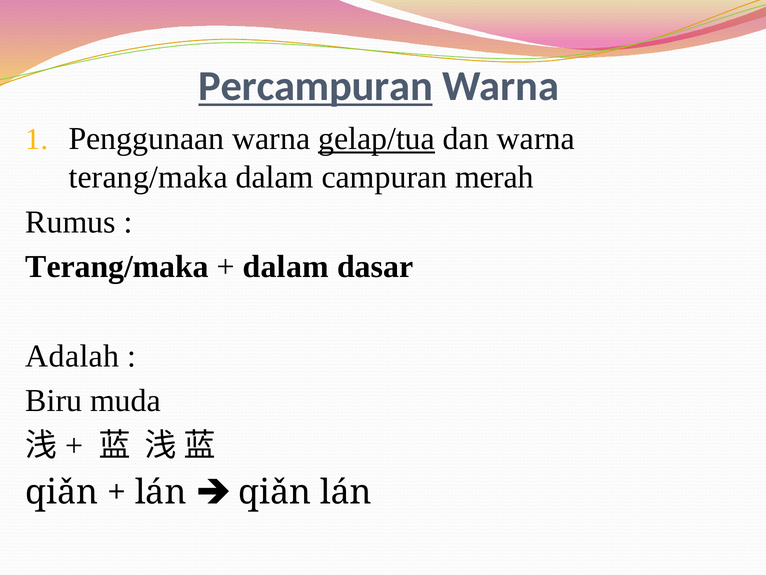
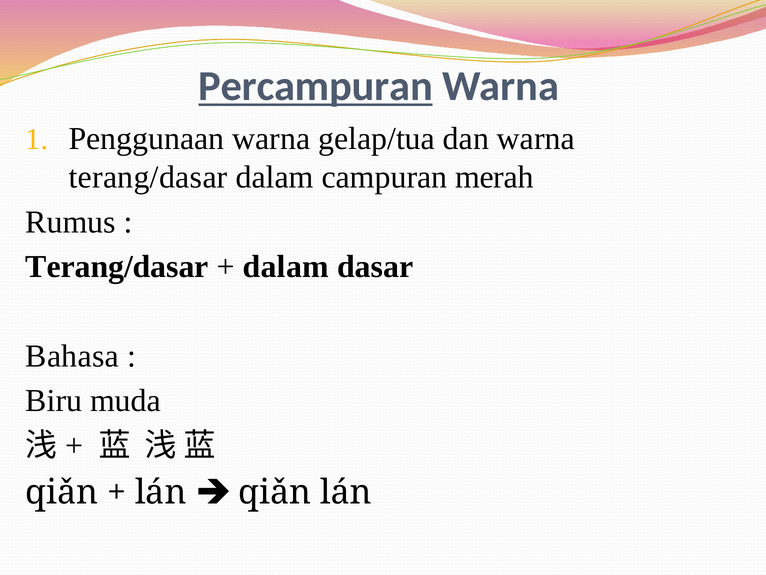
gelap/tua underline: present -> none (377, 139)
terang/maka: terang/maka -> terang/dasar (148, 177)
Terang/maka: Terang/maka -> Terang/dasar (117, 267)
Adalah: Adalah -> Bahasa (72, 356)
